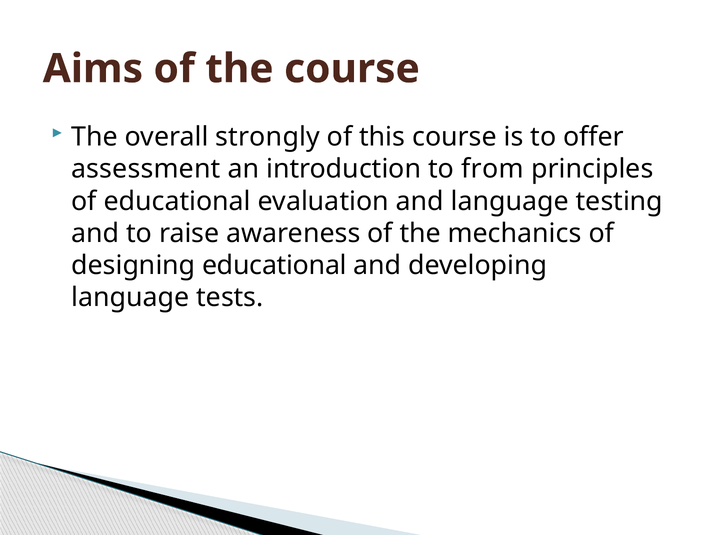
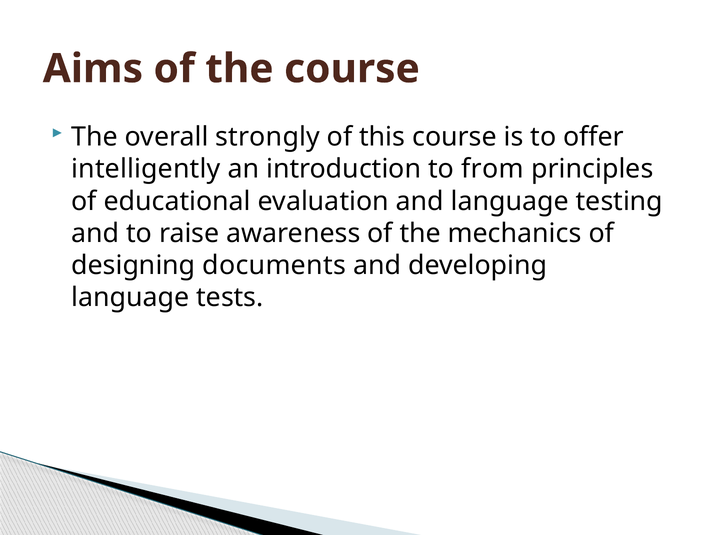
assessment: assessment -> intelligently (146, 169)
designing educational: educational -> documents (274, 266)
